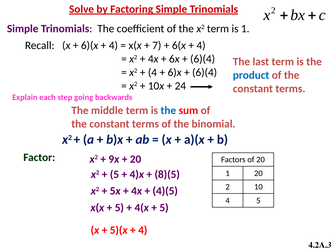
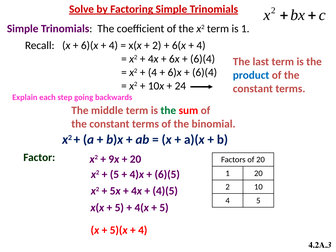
7: 7 -> 2 (157, 46)
the colour: blue -> green (168, 110)
8)(5: 8)(5 -> 6)(5 (167, 174)
